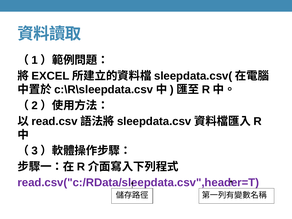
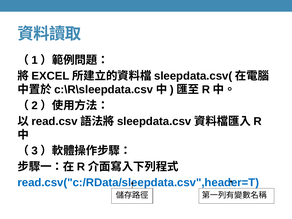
read.csv("c:/RData/sleepdata.csv",header=T colour: purple -> blue (138, 183)
